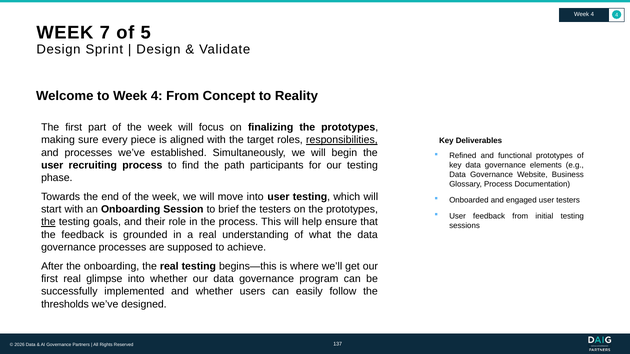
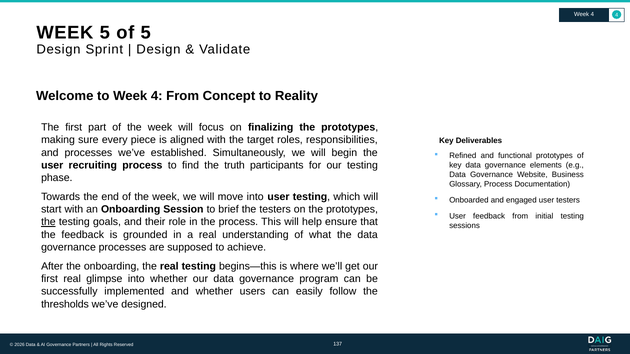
WEEK 7: 7 -> 5 (105, 33)
responsibilities underline: present -> none (342, 140)
path: path -> truth (235, 165)
